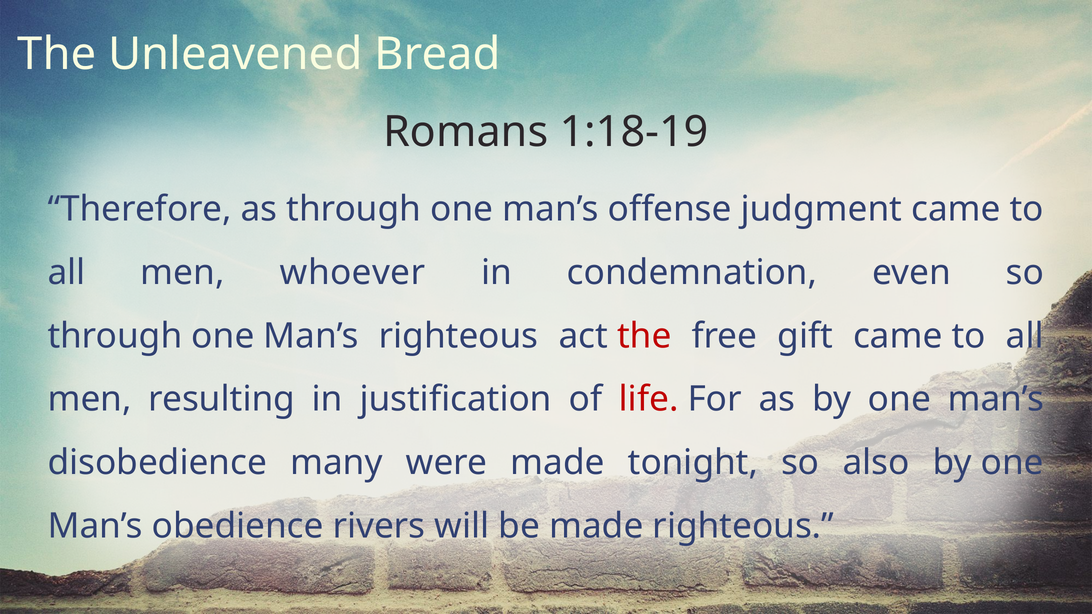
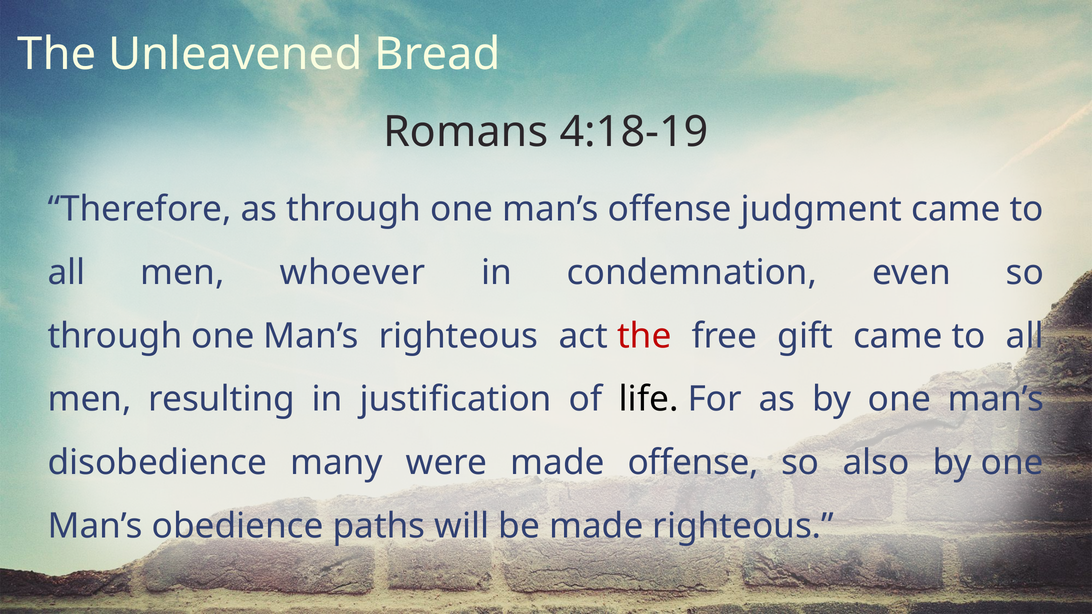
1:18-19: 1:18-19 -> 4:18-19 (634, 132)
life colour: red -> black (649, 400)
made tonight: tonight -> offense (693, 463)
rivers: rivers -> paths (379, 526)
